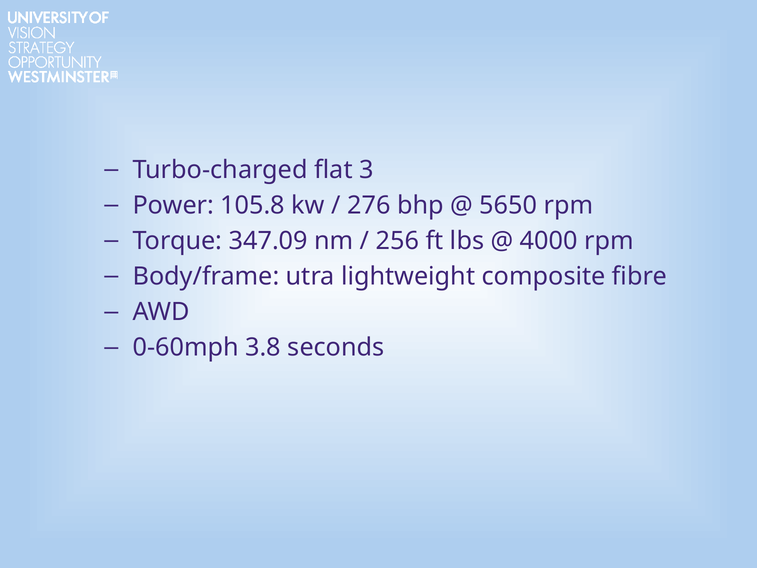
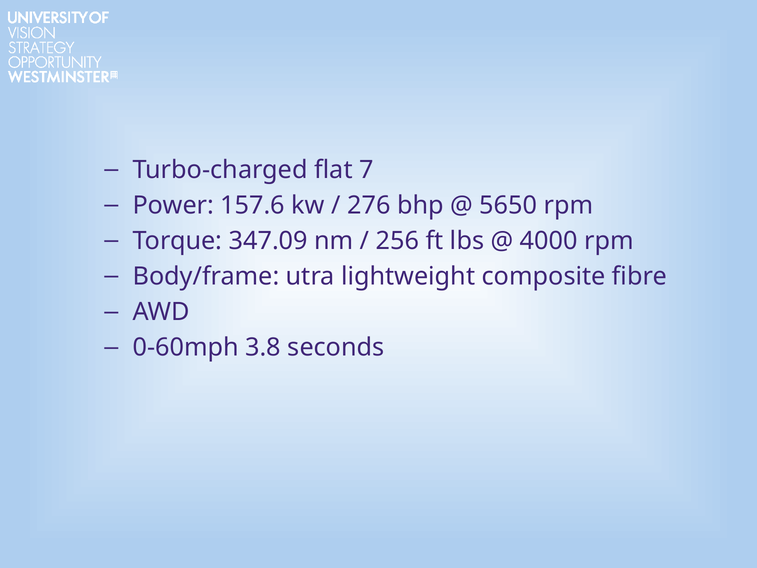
3: 3 -> 7 (366, 170)
105.8: 105.8 -> 157.6 (253, 205)
